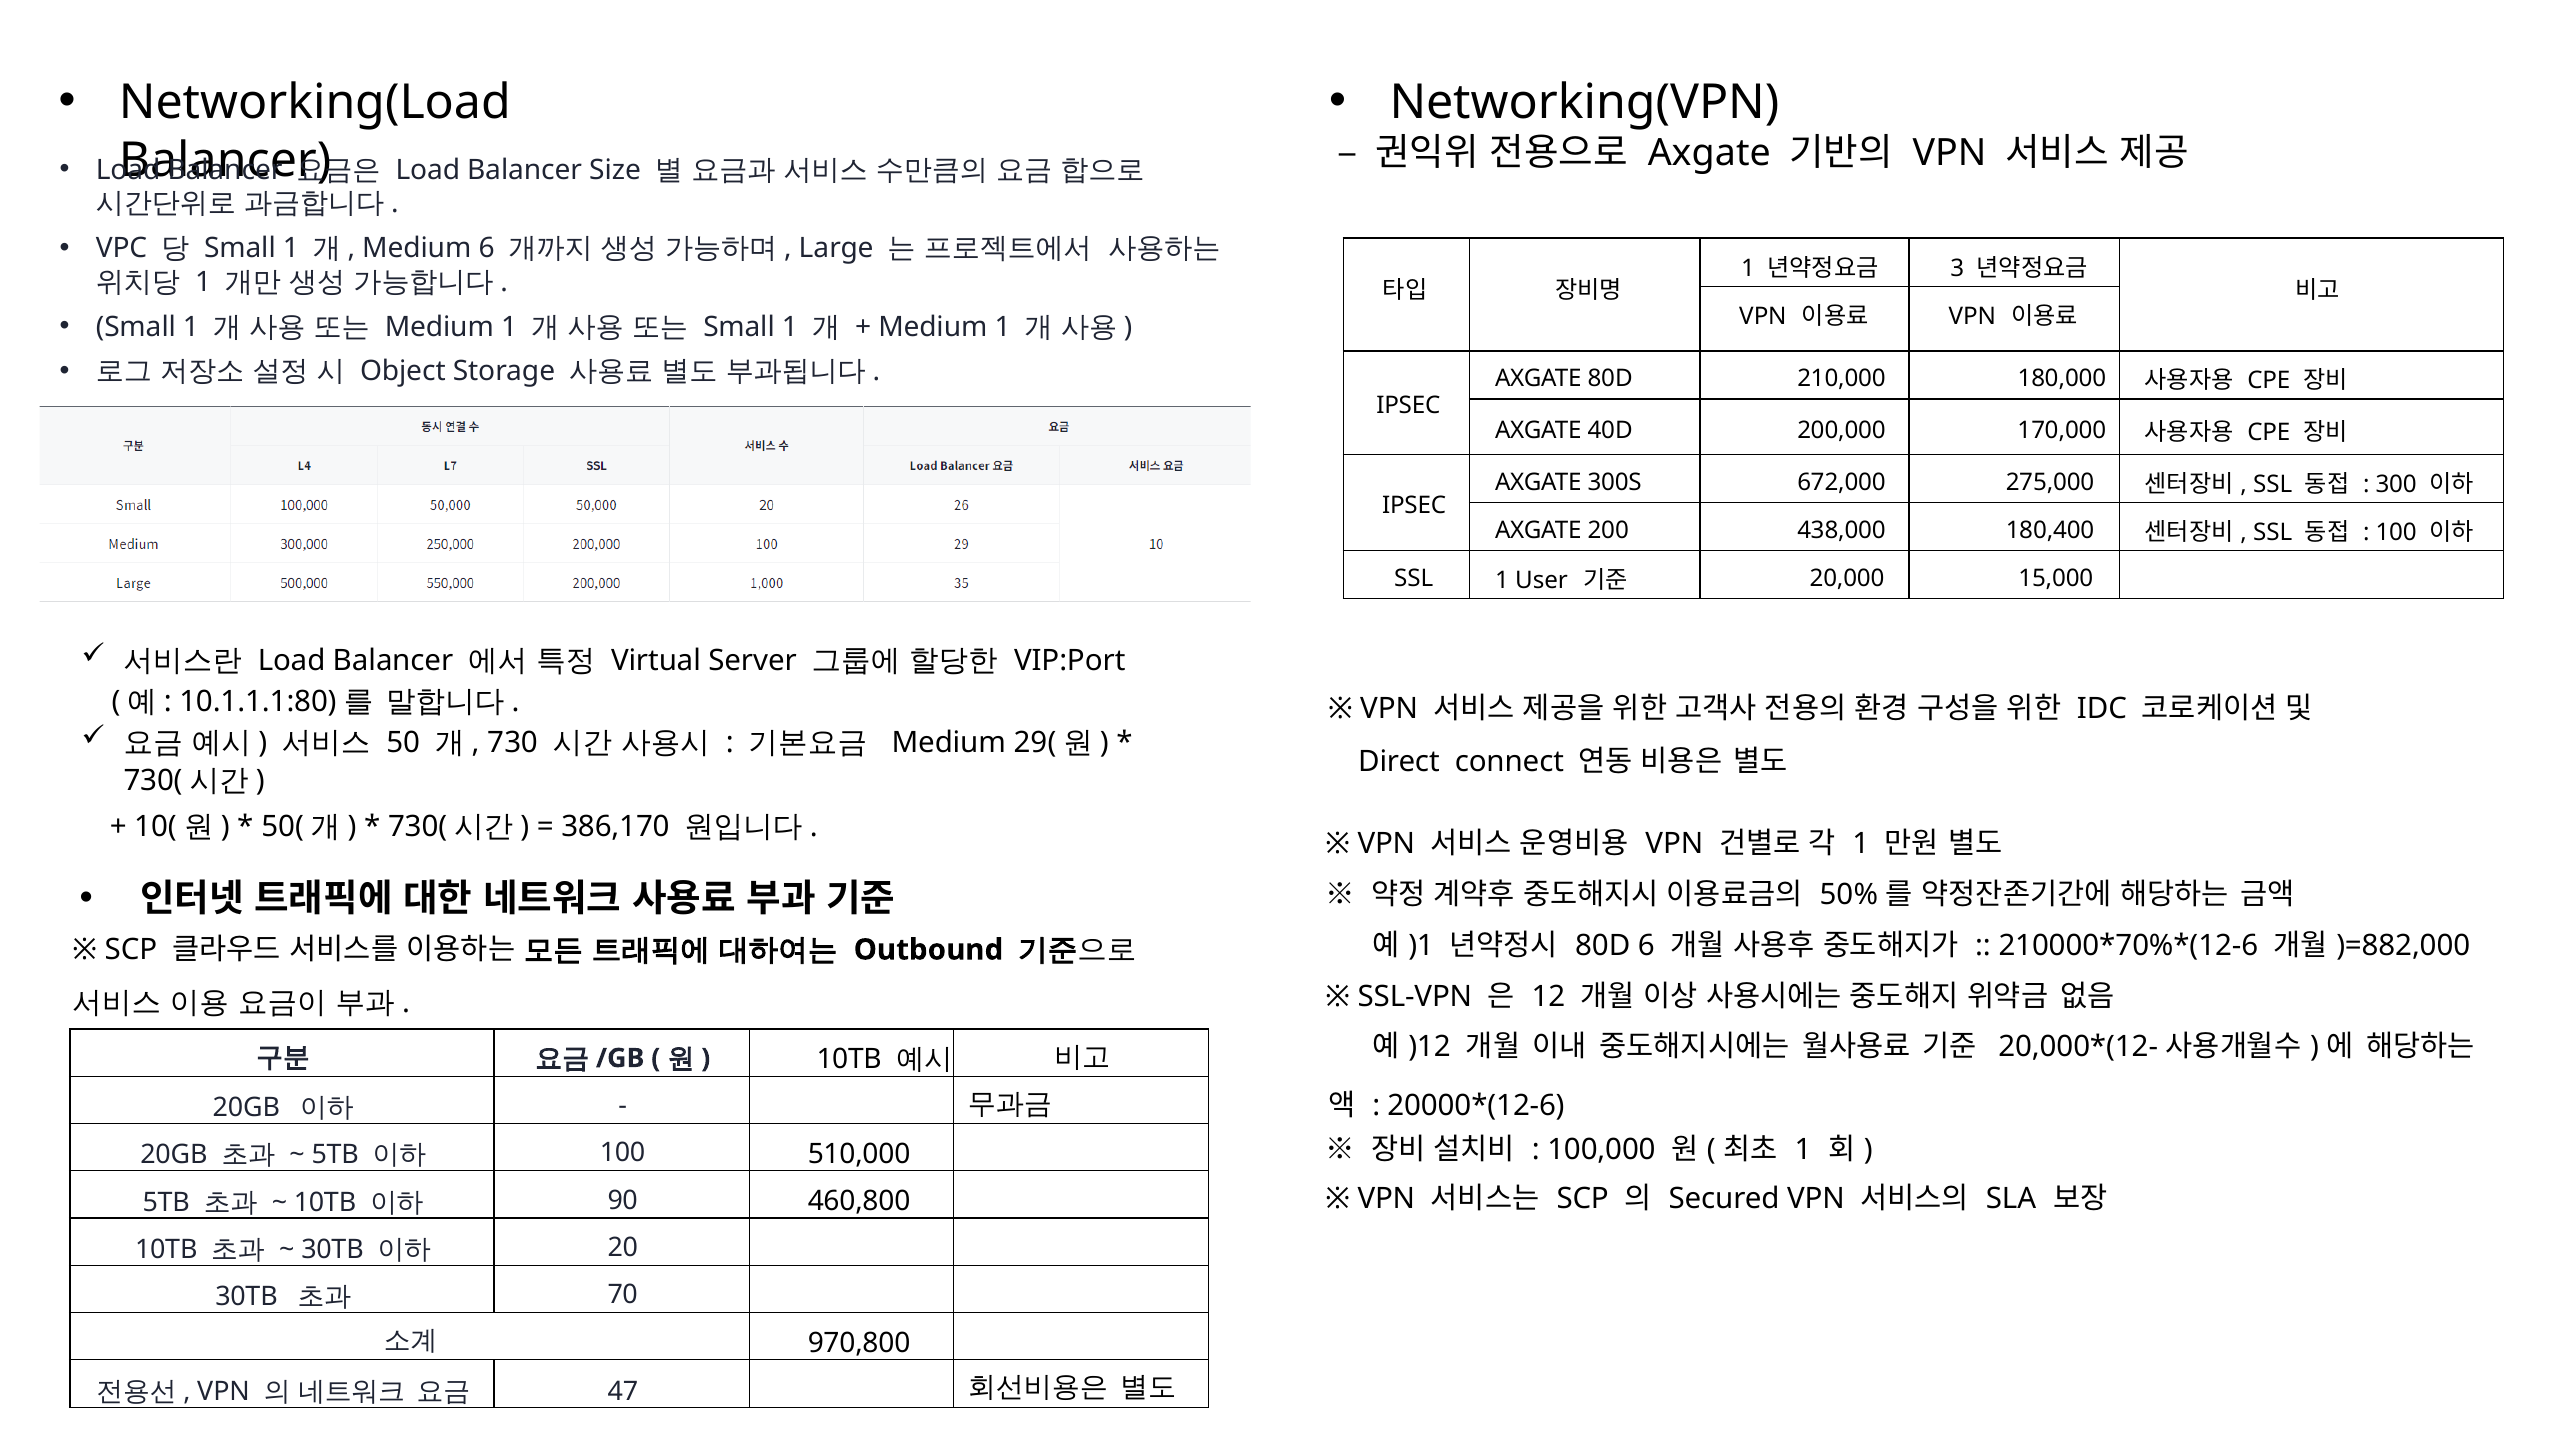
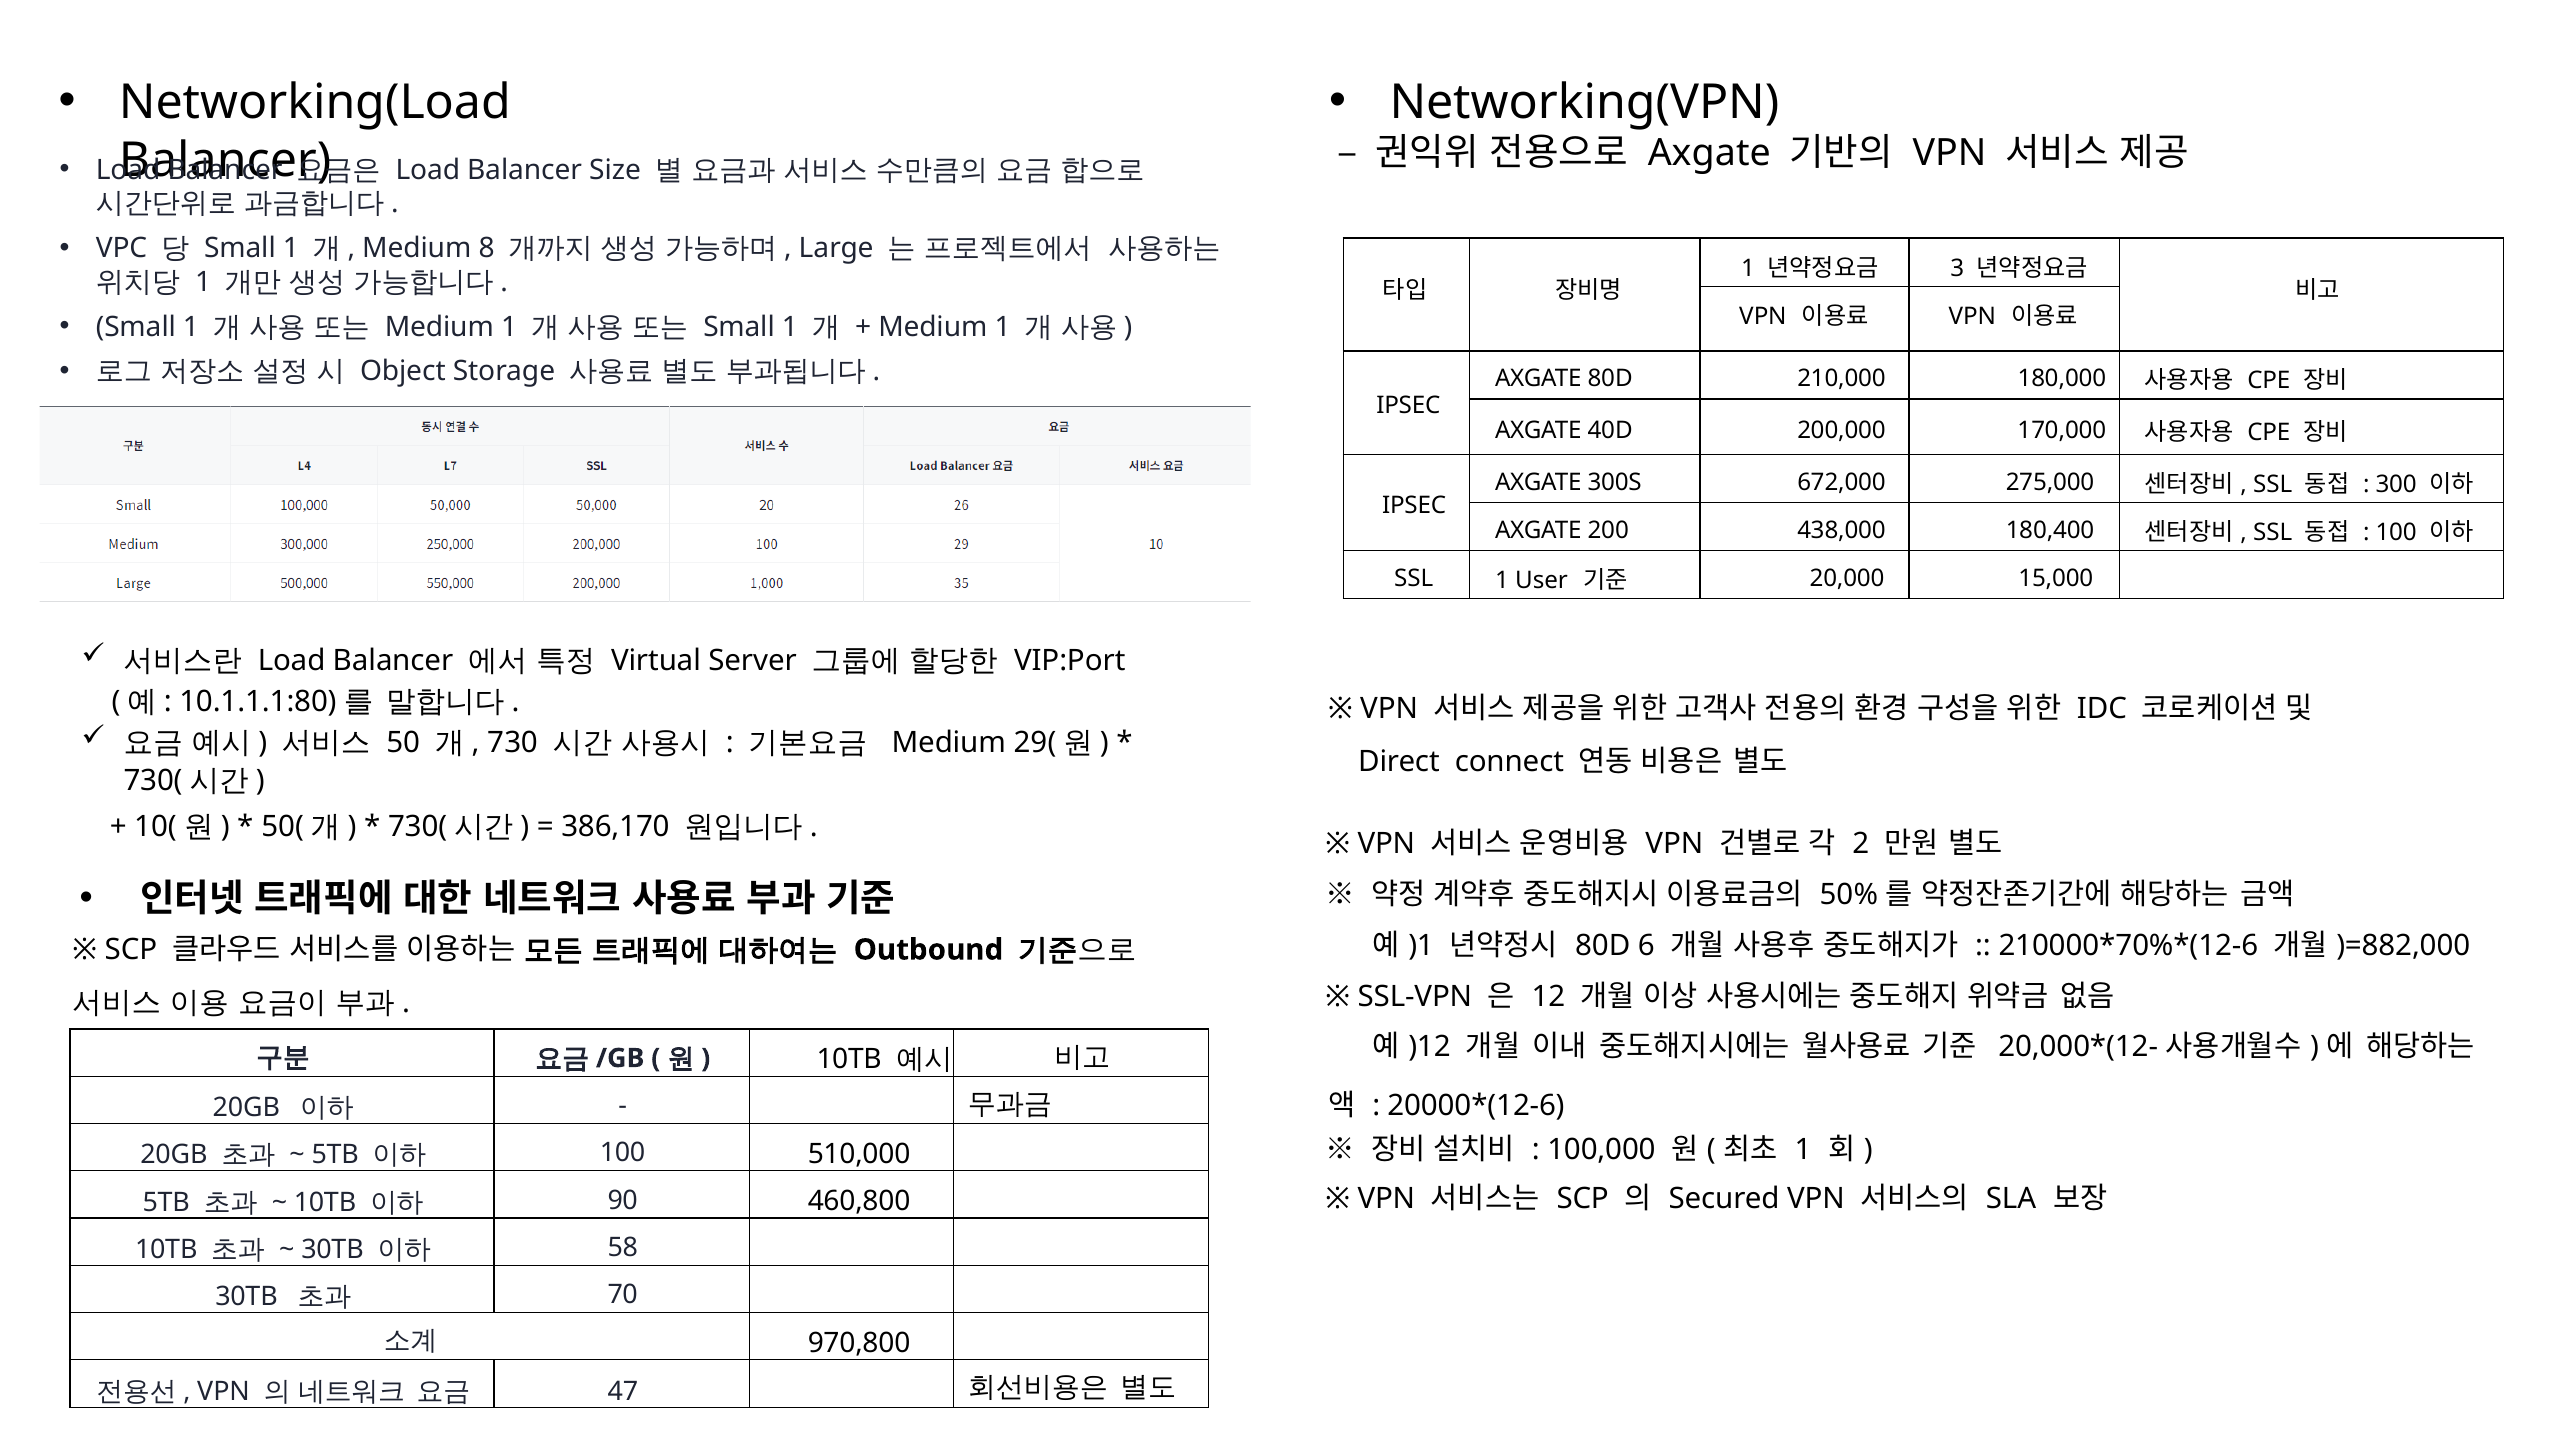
Medium 6: 6 -> 8 (487, 248)
1: 1 -> 2 (1861, 843)
20: 20 -> 58 (623, 1248)
